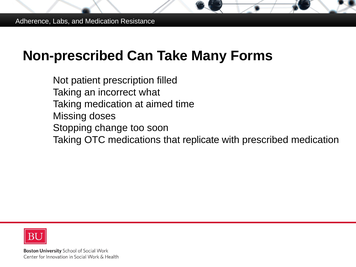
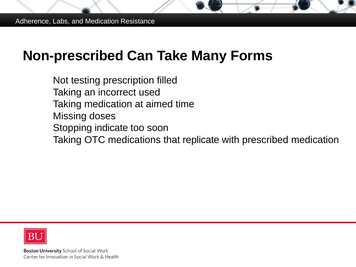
patient: patient -> testing (86, 80)
what: what -> used (150, 92)
change: change -> indicate (111, 128)
